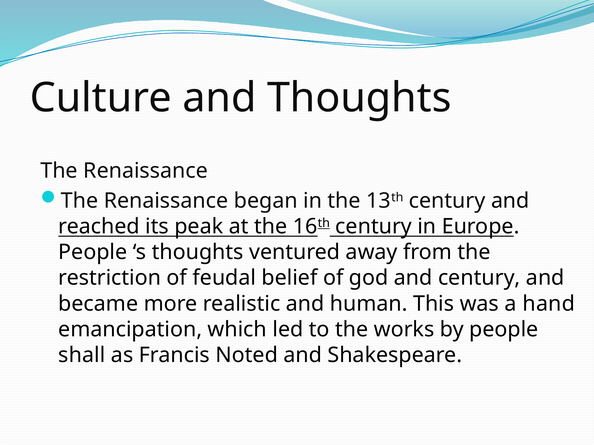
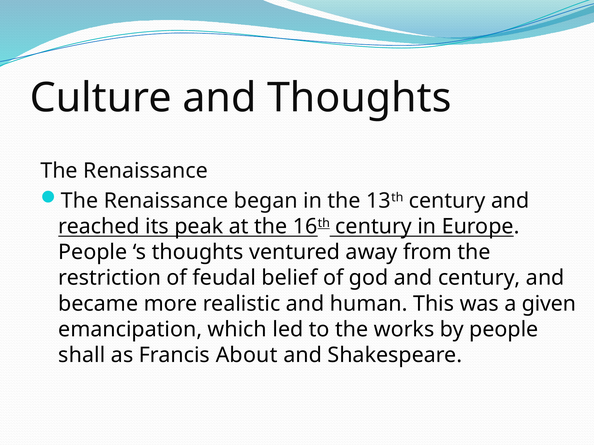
hand: hand -> given (549, 304)
Noted: Noted -> About (247, 355)
